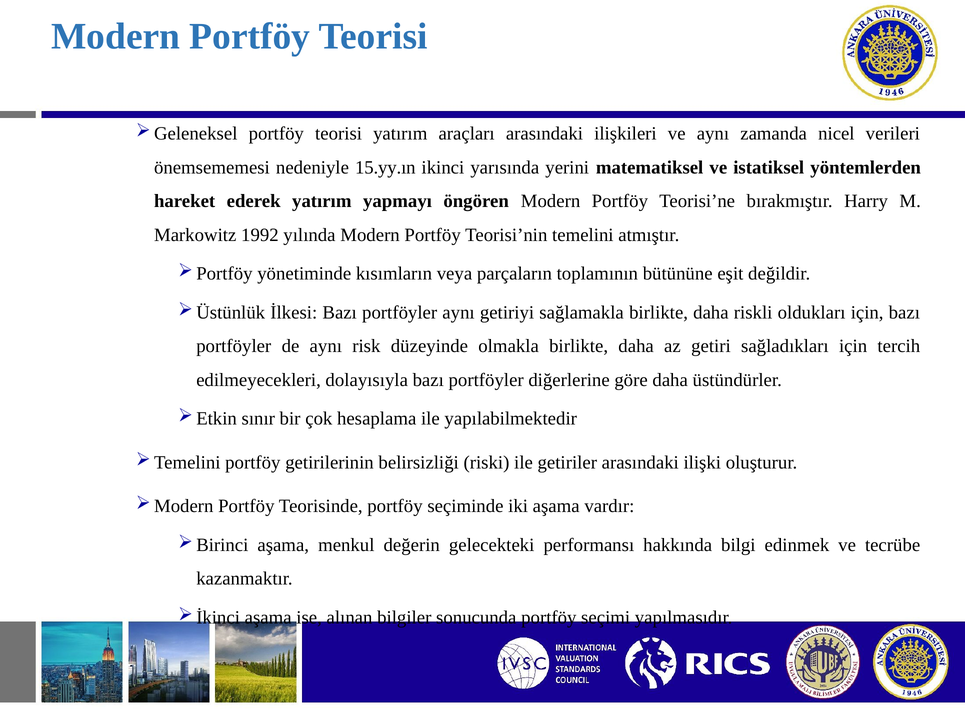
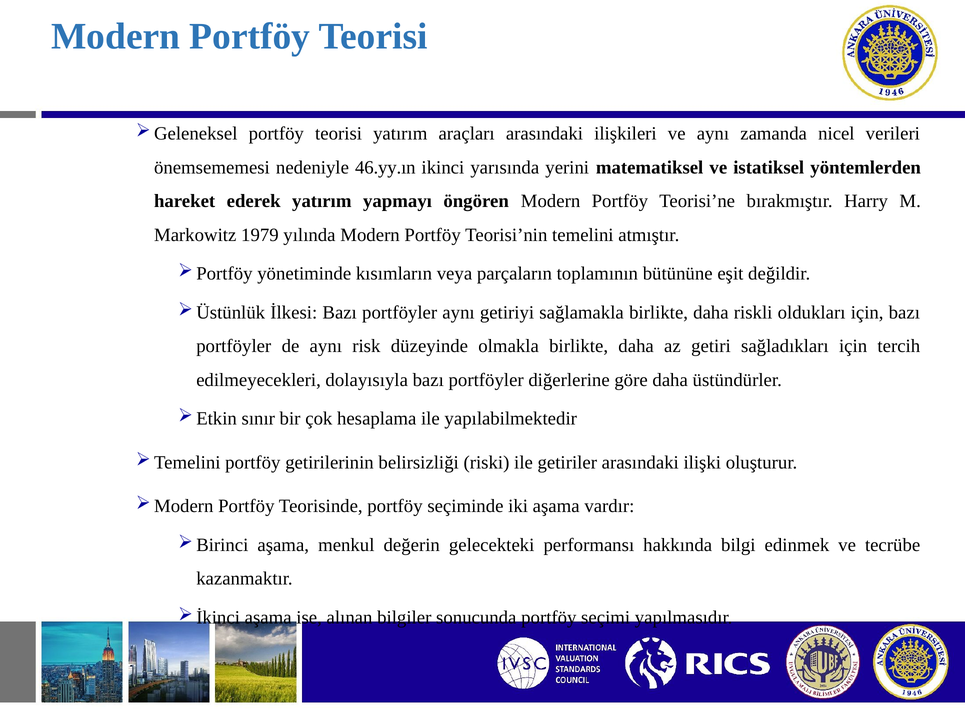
15.yy.ın: 15.yy.ın -> 46.yy.ın (385, 168)
1992: 1992 -> 1979 (260, 235)
